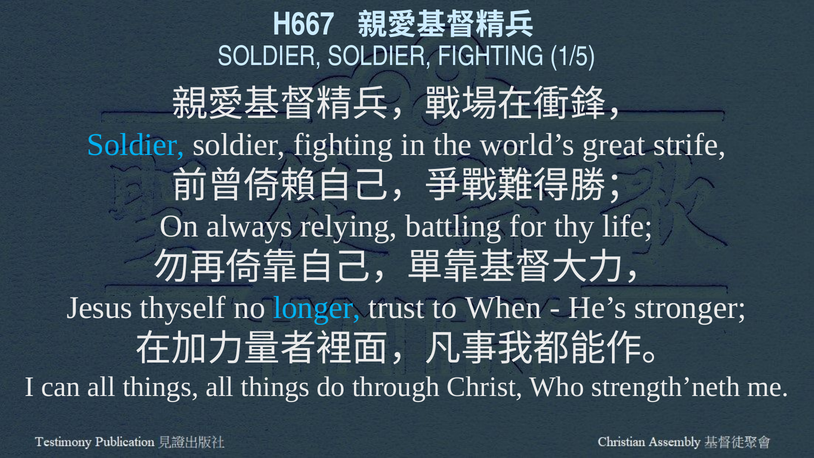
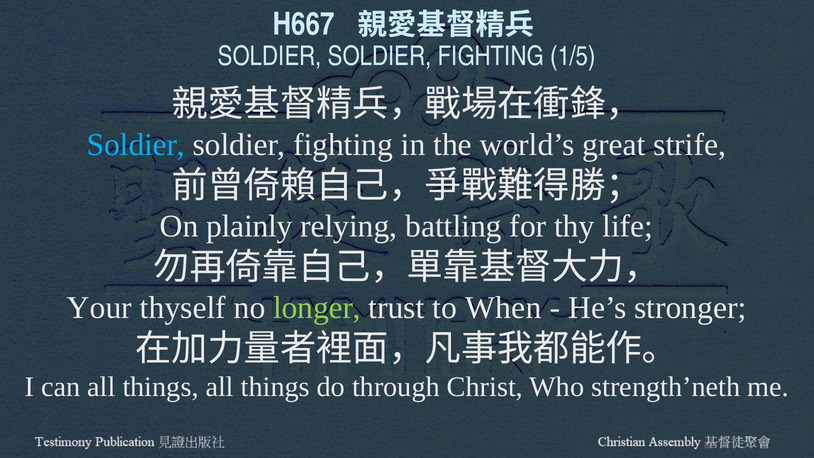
always: always -> plainly (249, 226)
Jesus: Jesus -> Your (99, 308)
longer colour: light blue -> light green (317, 308)
